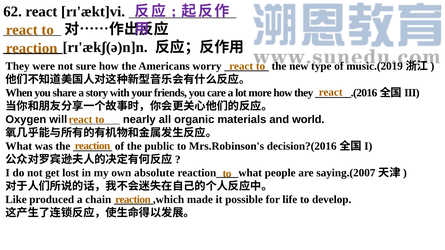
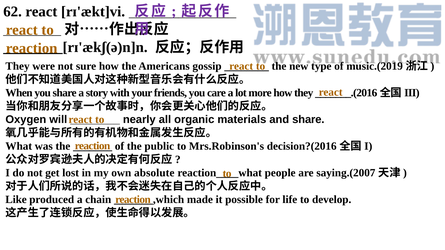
worry: worry -> gossip (207, 66)
and world: world -> share (308, 120)
